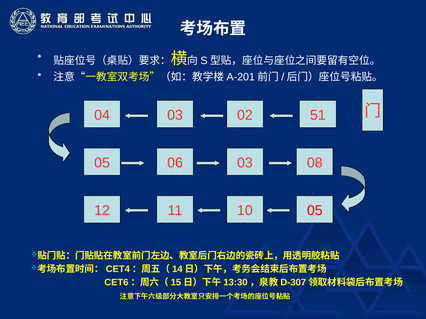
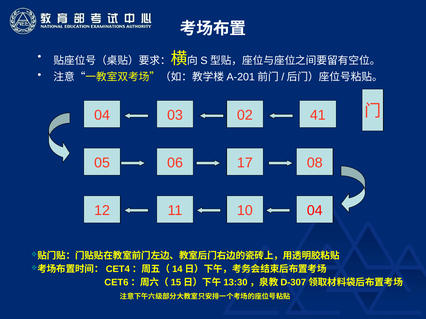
51: 51 -> 41 (318, 115)
05 03: 03 -> 17 (245, 163)
10 05: 05 -> 04 (315, 211)
